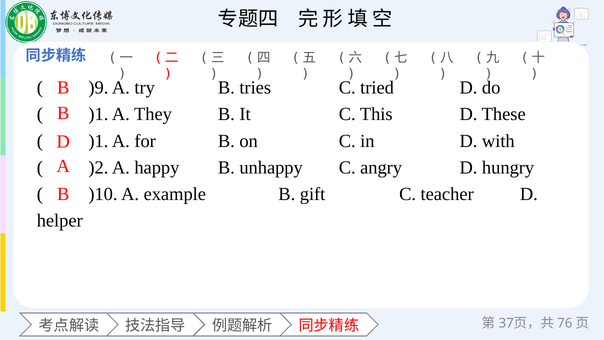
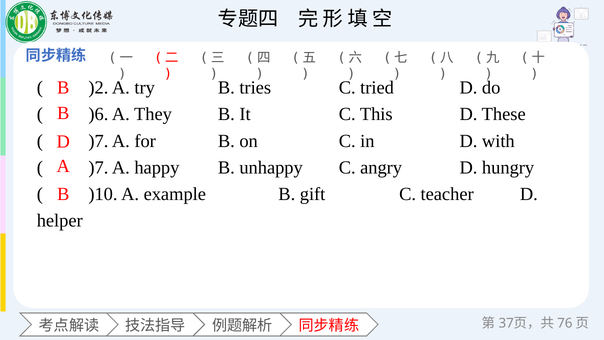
)9: )9 -> )2 (98, 88)
)1: )1 -> )6 (98, 114)
)1: )1 -> )7 (98, 141)
)2: )2 -> )7 (98, 167)
